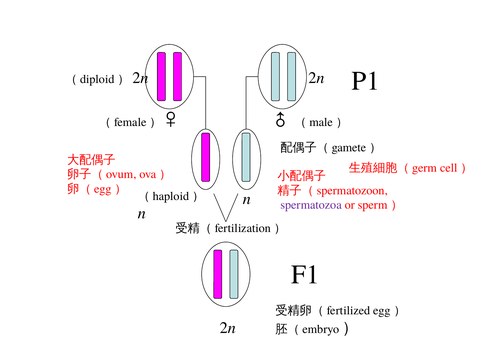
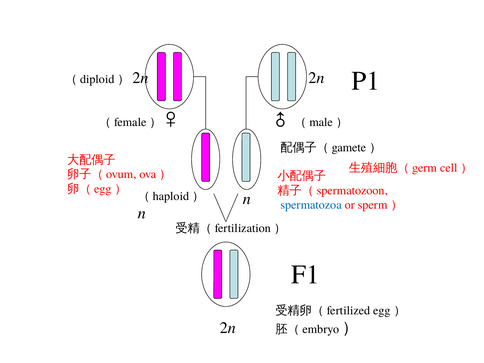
spermatozoa colour: purple -> blue (311, 205)
